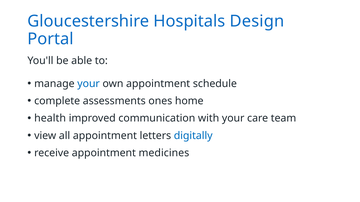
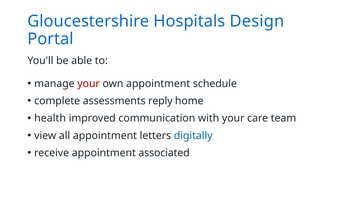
your colour: blue -> red (89, 84)
ones: ones -> reply (160, 101)
medicines: medicines -> associated (164, 153)
